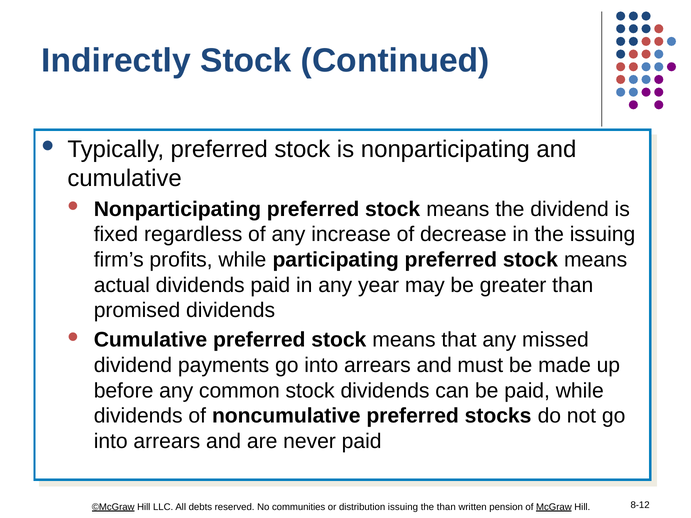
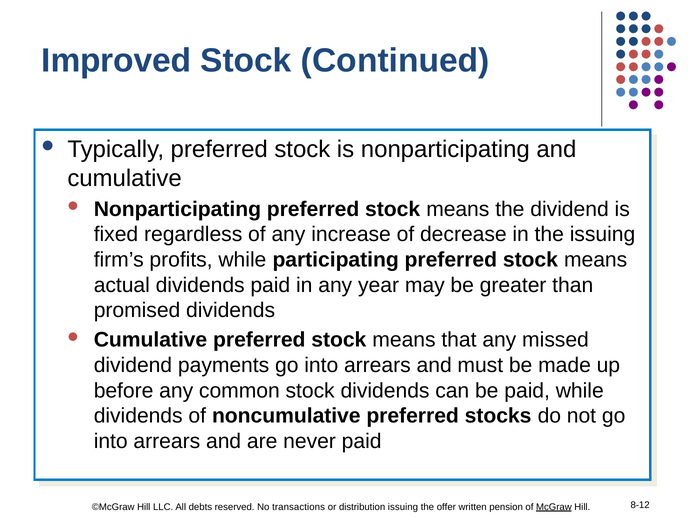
Indirectly: Indirectly -> Improved (116, 61)
©McGraw underline: present -> none (113, 507)
communities: communities -> transactions (299, 507)
the than: than -> offer (446, 507)
